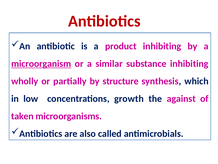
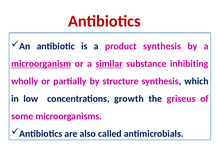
product inhibiting: inhibiting -> synthesis (162, 46)
similar underline: none -> present (109, 64)
against: against -> griseus (181, 98)
taken: taken -> some (22, 116)
